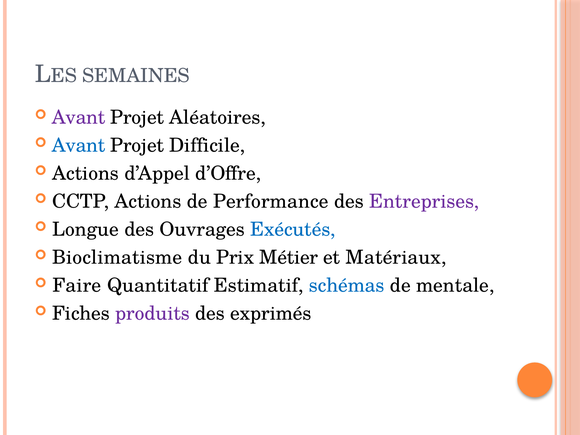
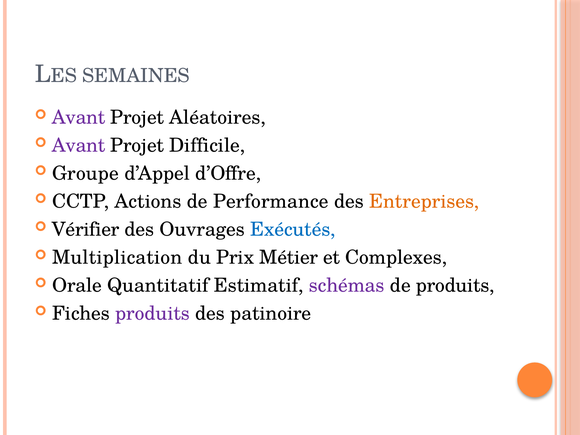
Avant colour: blue -> purple (79, 145)
Actions: Actions -> Groupe (85, 173)
Entreprises colour: purple -> orange (424, 201)
Longue: Longue -> Vérifier (86, 229)
Bioclimatisme: Bioclimatisme -> Multiplication (117, 258)
Matériaux: Matériaux -> Complexes (396, 258)
Faire: Faire -> Orale (77, 286)
schémas colour: blue -> purple (347, 286)
de mentale: mentale -> produits (455, 286)
exprimés: exprimés -> patinoire (271, 314)
